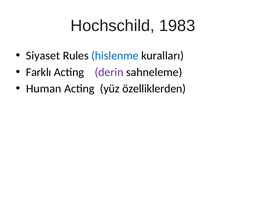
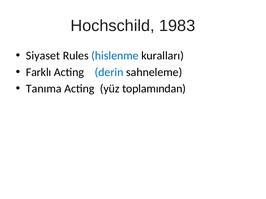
derin colour: purple -> blue (109, 72)
Human: Human -> Tanıma (44, 89)
özelliklerden: özelliklerden -> toplamından (154, 89)
